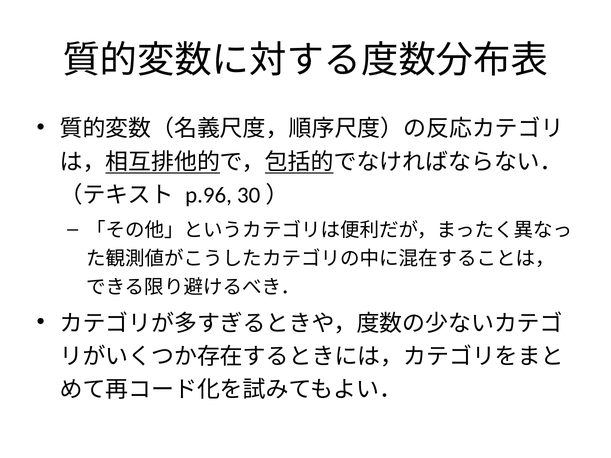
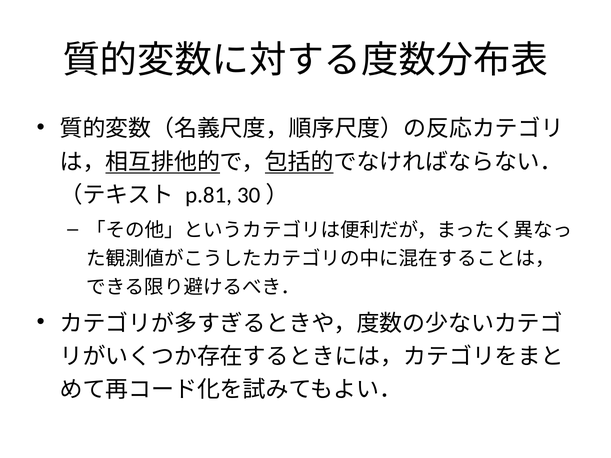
p.96: p.96 -> p.81 (209, 195)
